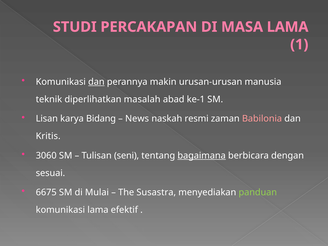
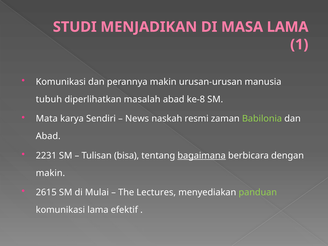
PERCAKAPAN: PERCAKAPAN -> MENJADIKAN (149, 27)
dan underline: present -> none (96, 82)
teknik: teknik -> tubuh (49, 99)
ke-1: ke-1 -> ke-8 (196, 99)
Lisan: Lisan -> Mata (47, 119)
Bidang: Bidang -> Sendiri (101, 119)
Babilonia colour: pink -> light green (262, 119)
Kritis: Kritis -> Abad (48, 136)
3060: 3060 -> 2231 (46, 156)
seni: seni -> bisa (127, 156)
sesuai: sesuai -> makin (50, 173)
6675: 6675 -> 2615 (46, 192)
Susastra: Susastra -> Lectures (156, 192)
